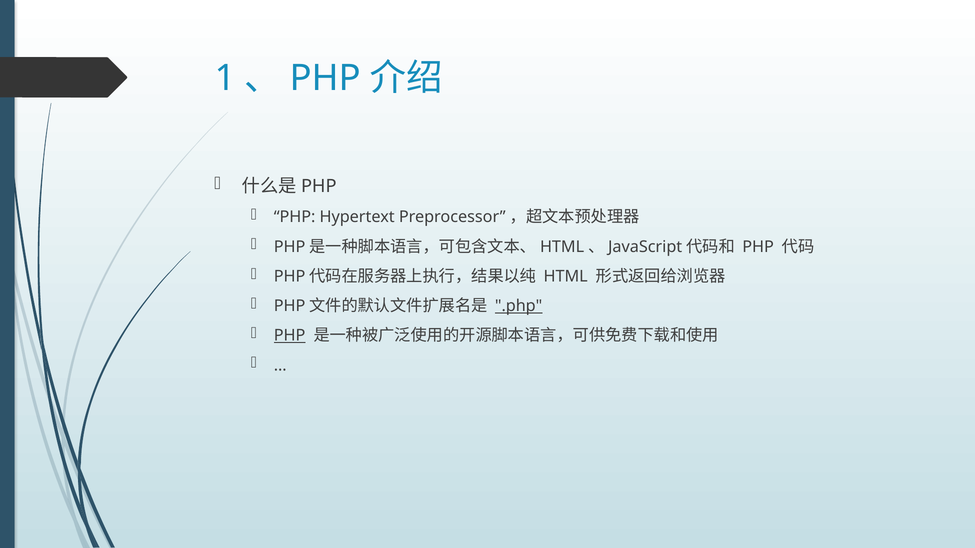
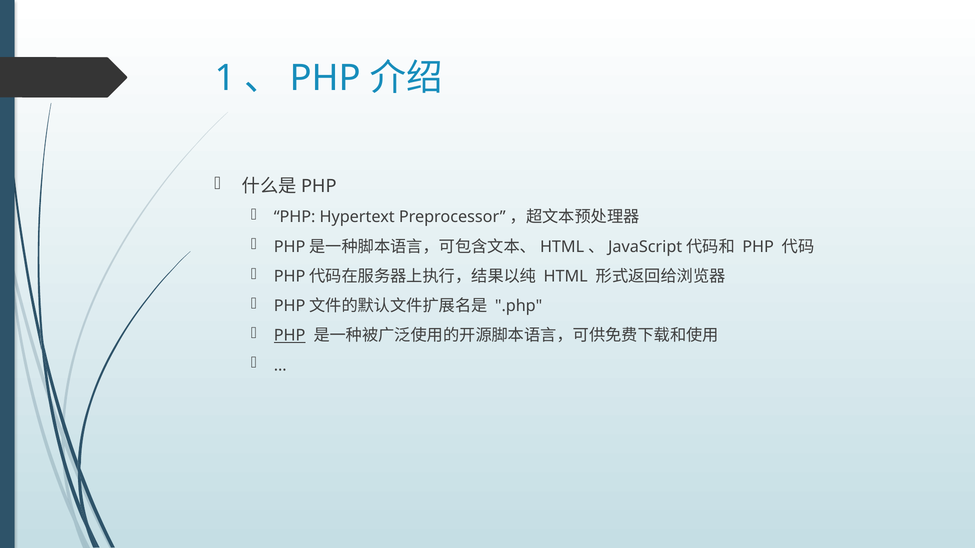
.php underline: present -> none (519, 306)
